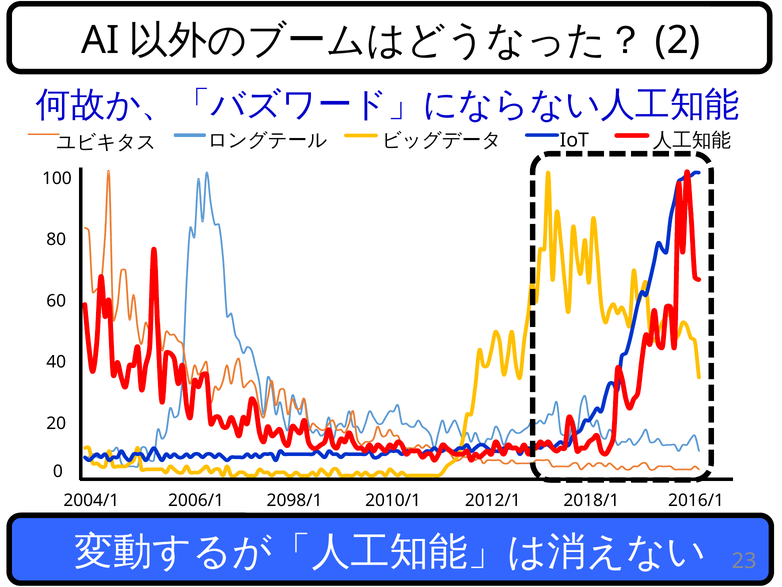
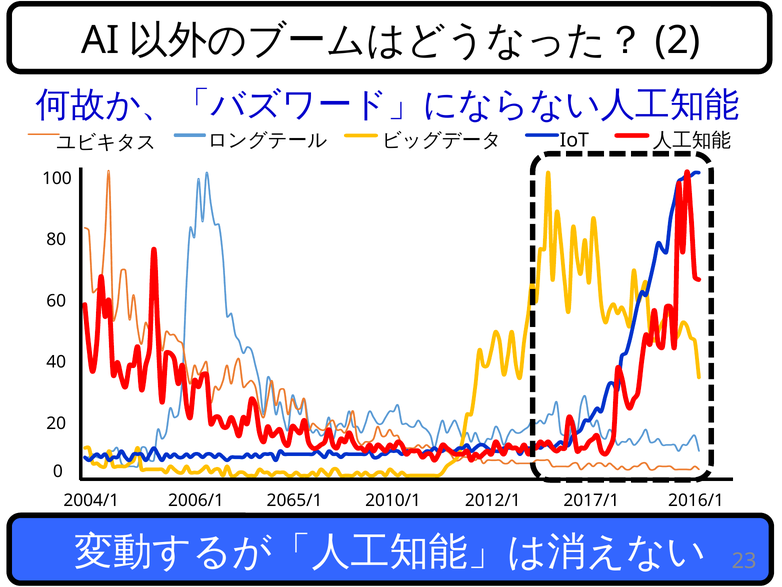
2098/1: 2098/1 -> 2065/1 (295, 500)
2018/1: 2018/1 -> 2017/1 (591, 500)
